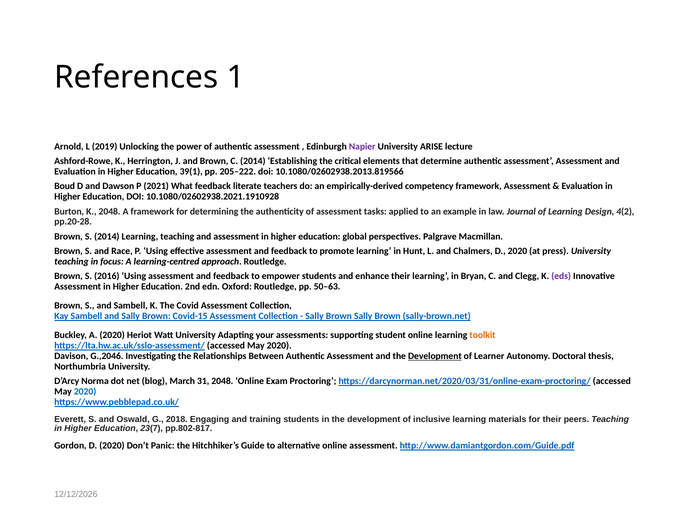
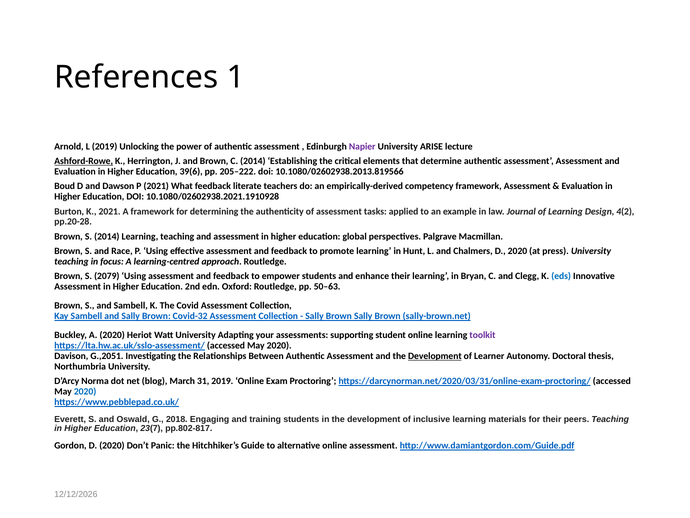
Ashford-Rowe underline: none -> present (84, 161)
39(1: 39(1 -> 39(6 (191, 171)
K 2048: 2048 -> 2021 (110, 211)
2016: 2016 -> 2079 (107, 276)
eds colour: purple -> blue (561, 276)
Covid-15: Covid-15 -> Covid-32 (190, 316)
toolkit colour: orange -> purple (483, 335)
G.,2046: G.,2046 -> G.,2051 (107, 356)
31 2048: 2048 -> 2019 (222, 381)
